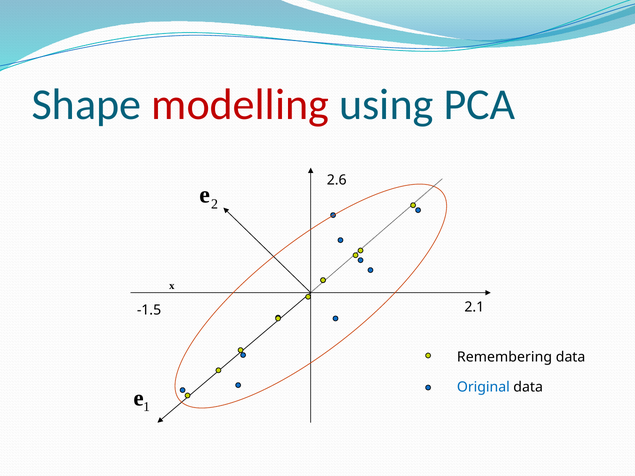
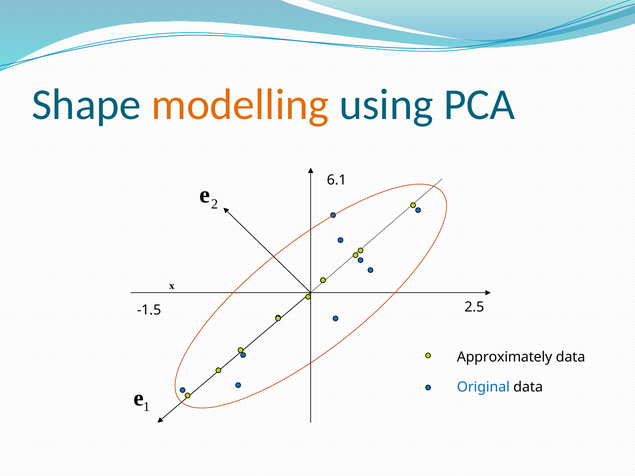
modelling colour: red -> orange (240, 105)
2.6: 2.6 -> 6.1 (337, 180)
2.1: 2.1 -> 2.5 (474, 307)
Remembering: Remembering -> Approximately (505, 357)
